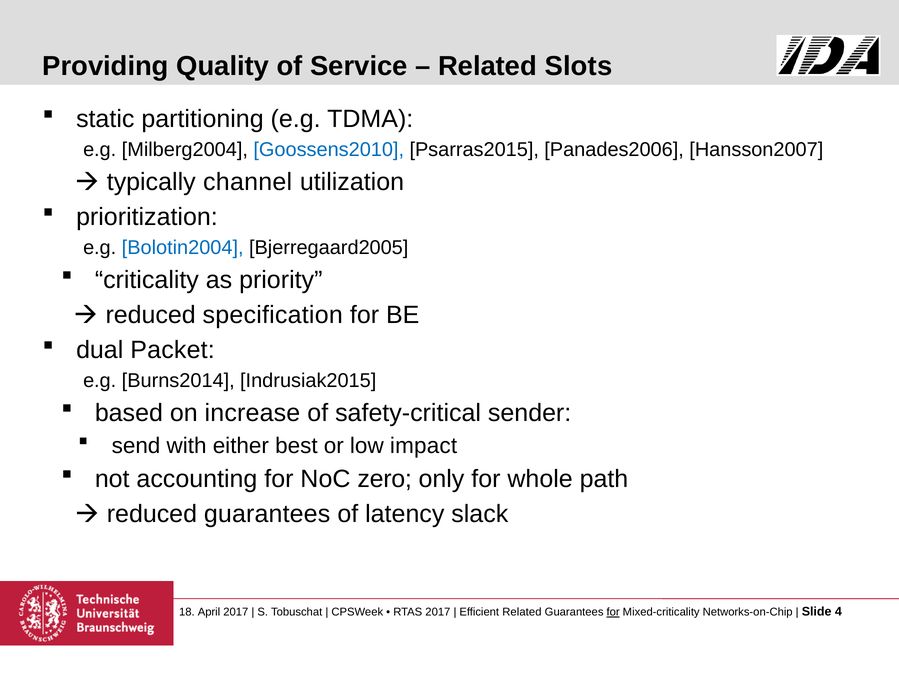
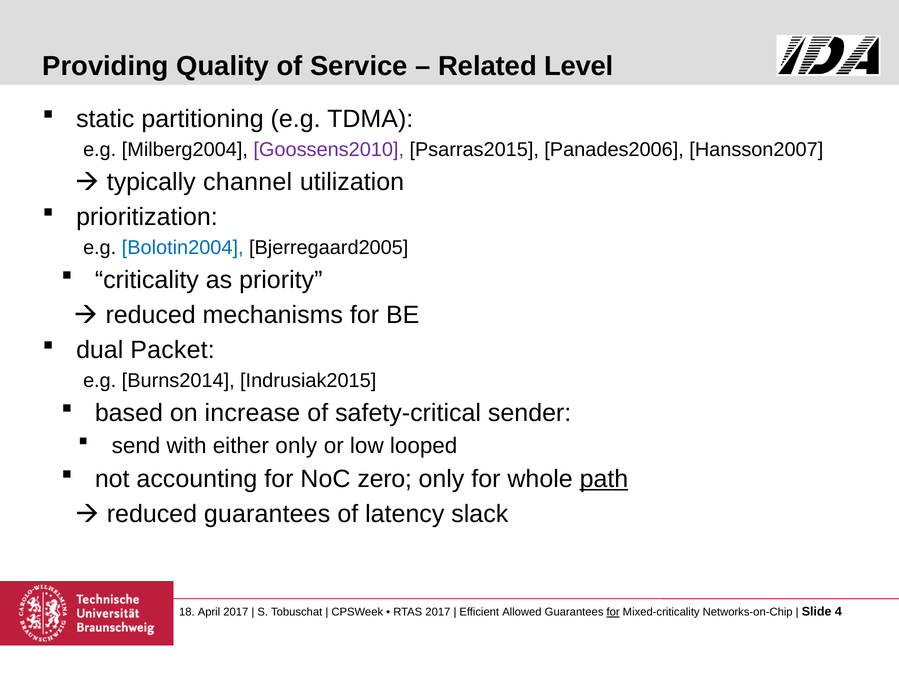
Slots: Slots -> Level (579, 66)
Goossens2010 colour: blue -> purple (329, 150)
specification: specification -> mechanisms (273, 315)
either best: best -> only (296, 446)
impact: impact -> looped (424, 446)
path underline: none -> present (604, 479)
Related: Related -> Allowed (522, 612)
